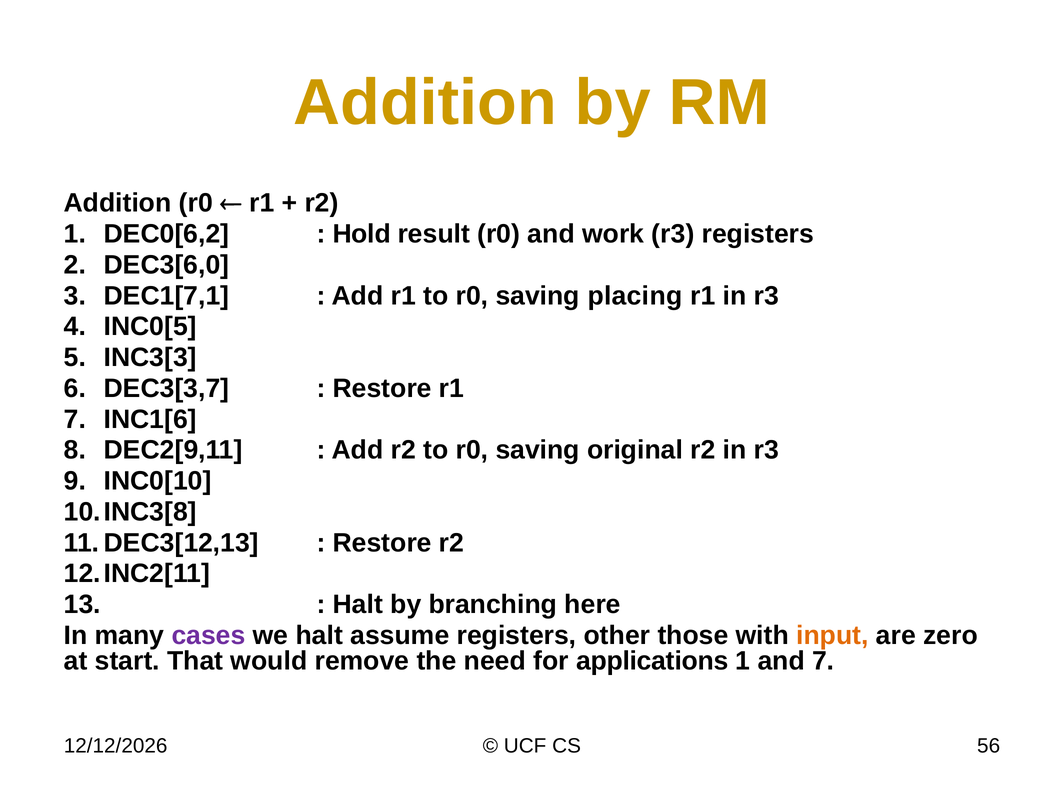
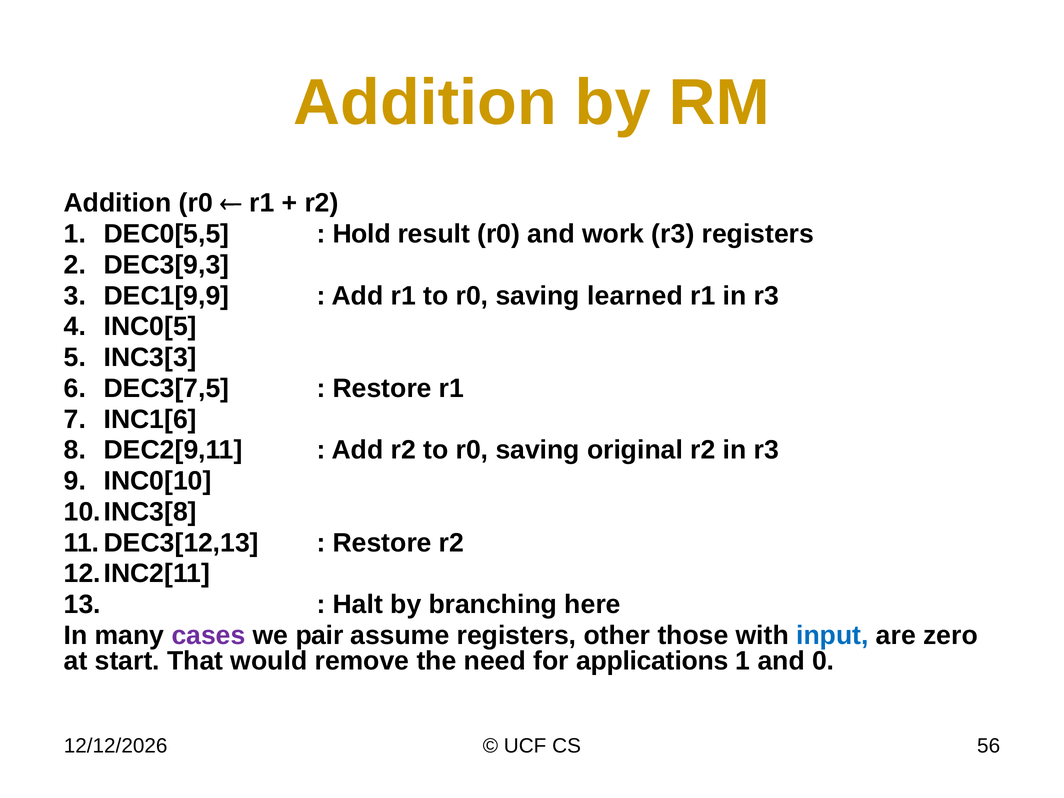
DEC0[6,2: DEC0[6,2 -> DEC0[5,5 (167, 234)
DEC3[6,0: DEC3[6,0 -> DEC3[9,3 (167, 265)
DEC1[7,1: DEC1[7,1 -> DEC1[9,9 (167, 296)
placing: placing -> learned (635, 296)
DEC3[3,7: DEC3[3,7 -> DEC3[7,5 (167, 388)
we halt: halt -> pair (319, 635)
input colour: orange -> blue (832, 635)
and 7: 7 -> 0 (823, 661)
